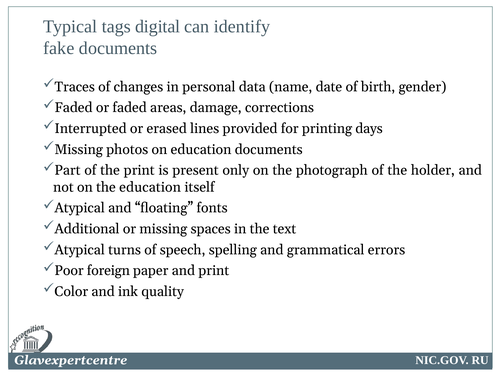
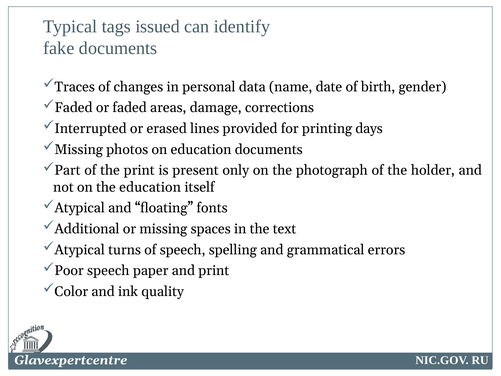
digital: digital -> issued (158, 26)
Poor foreign: foreign -> speech (108, 271)
